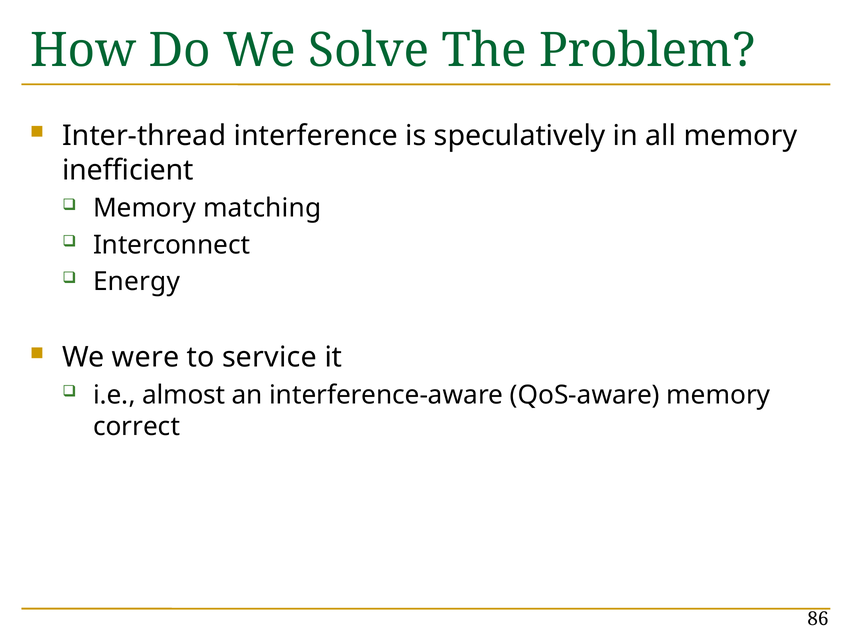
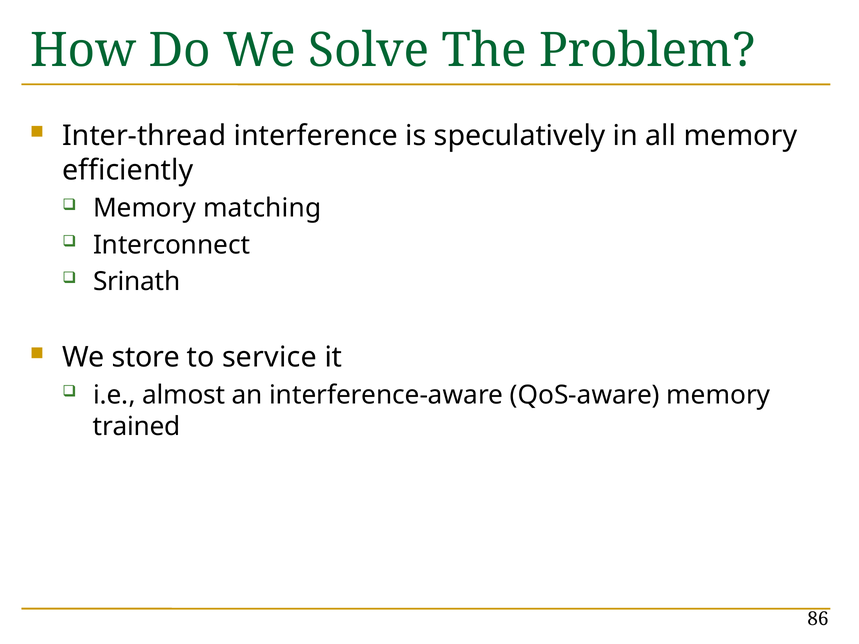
inefficient: inefficient -> efficiently (128, 170)
Energy: Energy -> Srinath (137, 282)
were: were -> store (146, 357)
correct: correct -> trained (137, 427)
